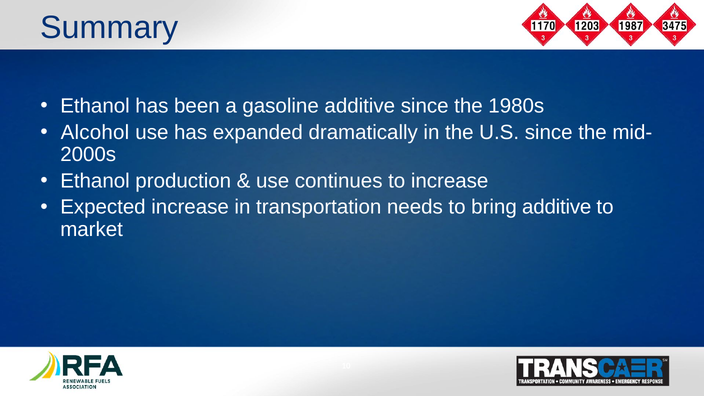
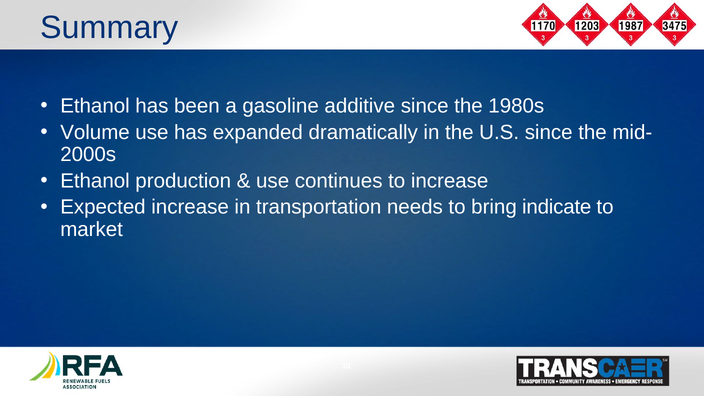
Alcohol: Alcohol -> Volume (95, 132)
bring additive: additive -> indicate (557, 207)
